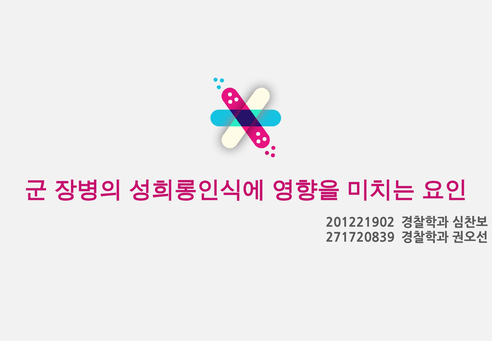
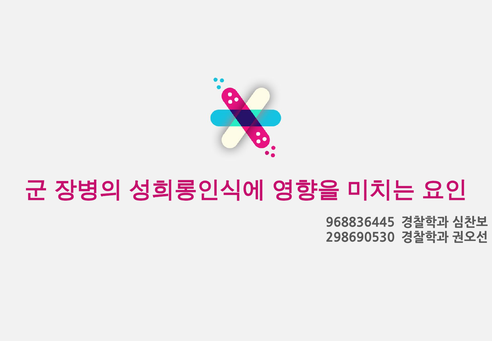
201221902: 201221902 -> 968836445 (360, 222)
271720839: 271720839 -> 298690530 (360, 237)
